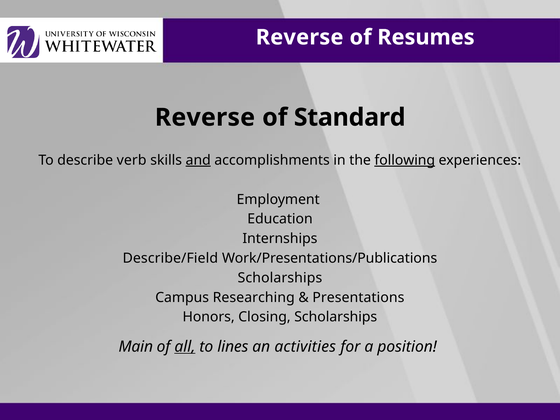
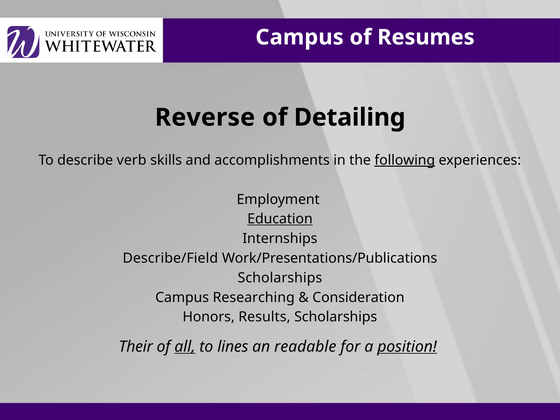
Reverse: Reverse -> Campus (300, 37)
Standard: Standard -> Detailing (350, 117)
and underline: present -> none (198, 160)
Education underline: none -> present (280, 219)
Presentations: Presentations -> Consideration (358, 297)
Closing: Closing -> Results (264, 317)
Main: Main -> Their (136, 347)
activities: activities -> readable (305, 347)
position underline: none -> present (407, 347)
